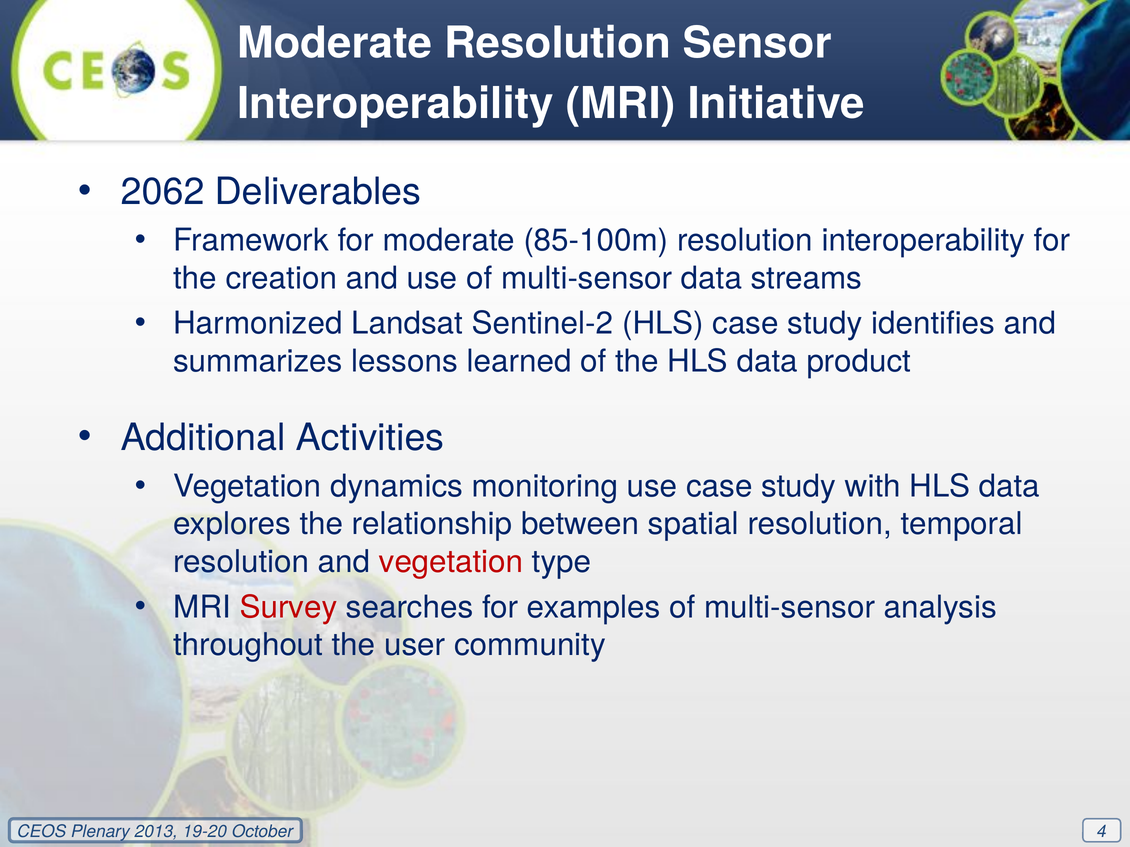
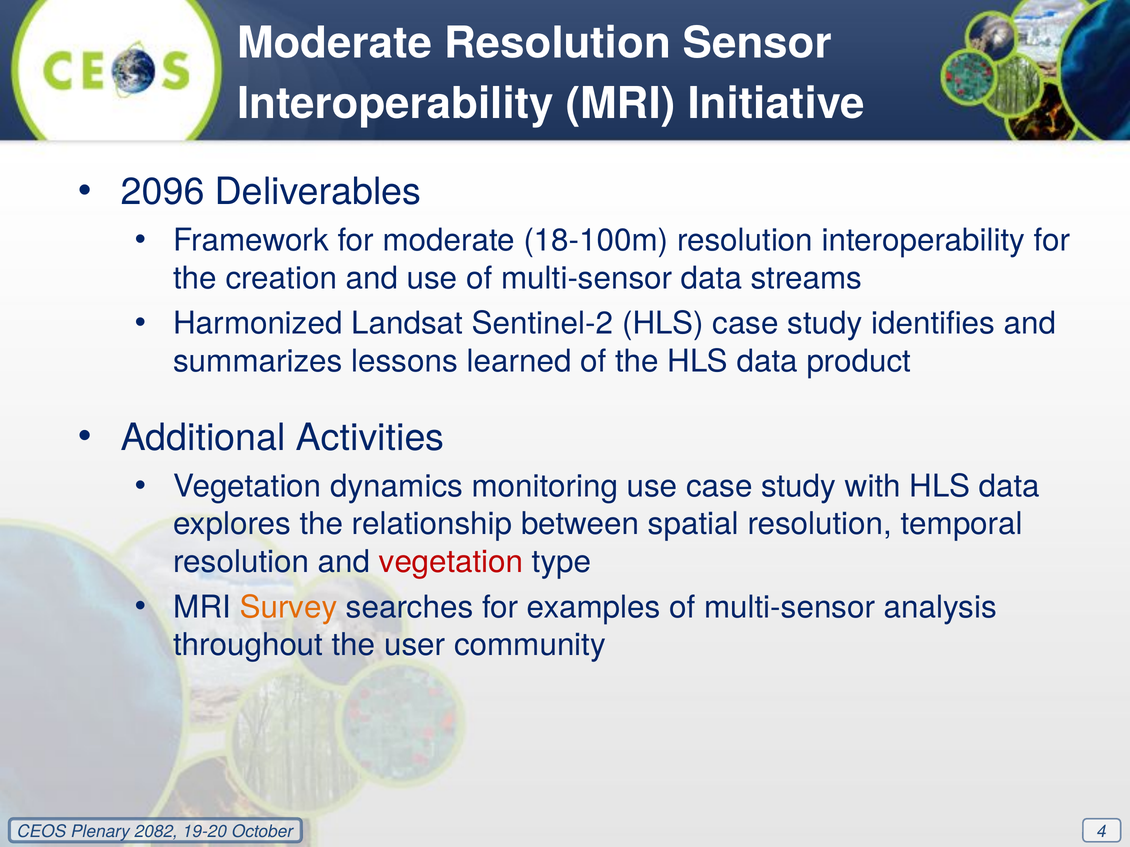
2062: 2062 -> 2096 (163, 192)
85-100m: 85-100m -> 18-100m (596, 241)
Survey colour: red -> orange (288, 608)
2013: 2013 -> 2082 (156, 832)
